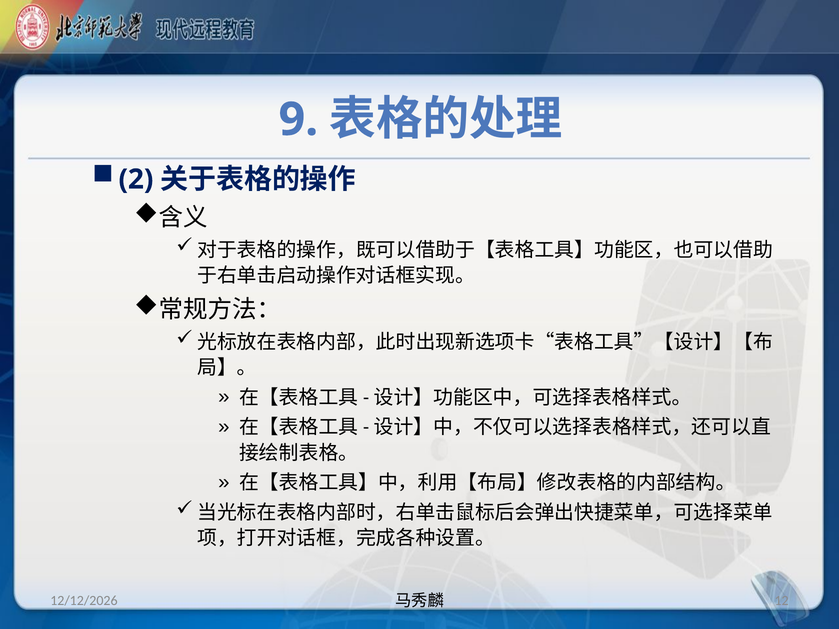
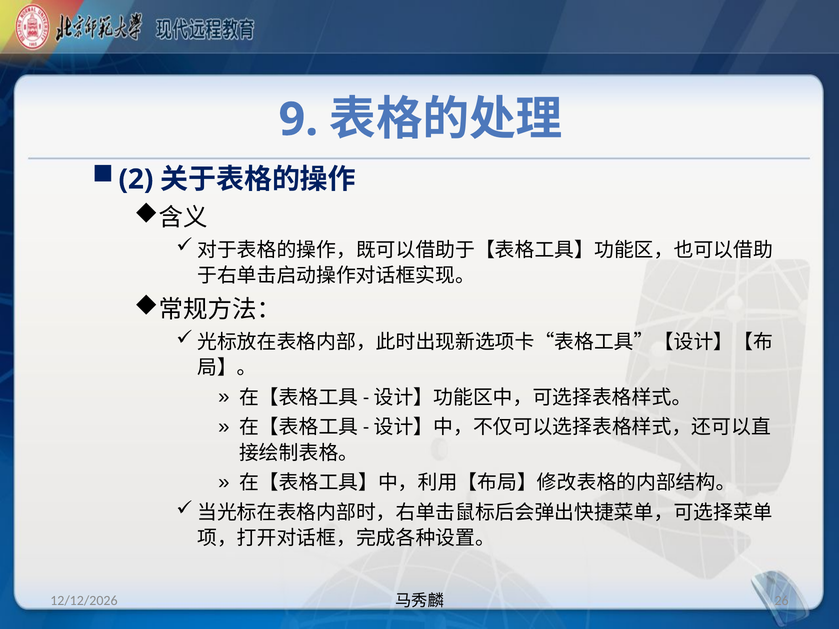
12: 12 -> 26 (782, 601)
